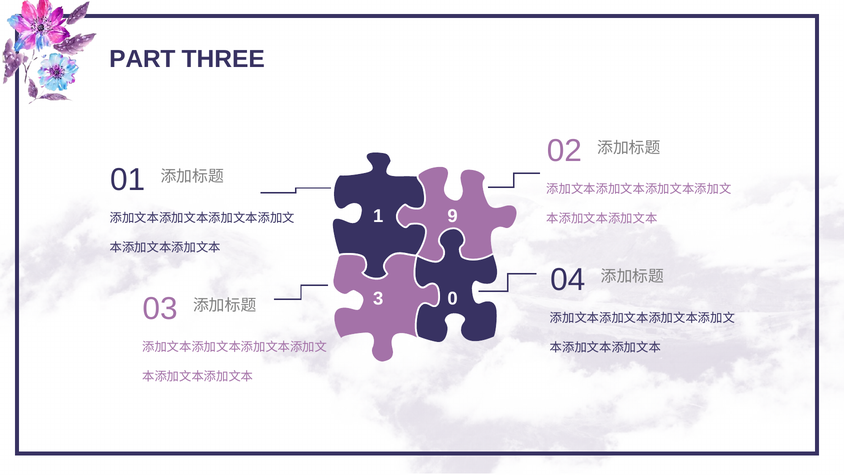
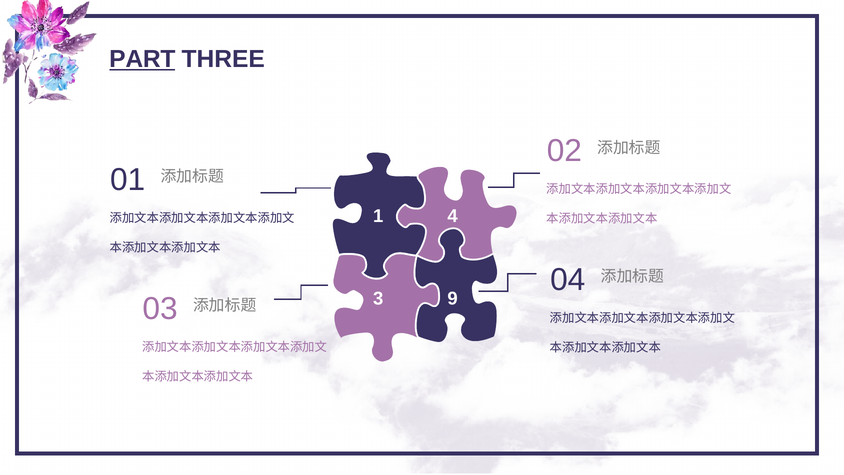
PART underline: none -> present (142, 59)
9: 9 -> 4 (453, 216)
0: 0 -> 9 (453, 299)
